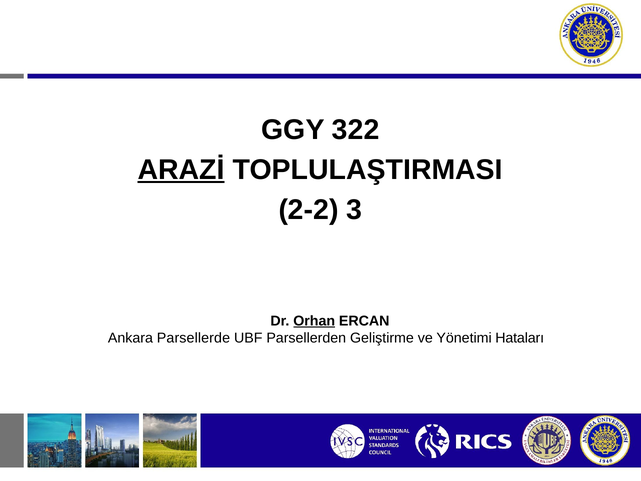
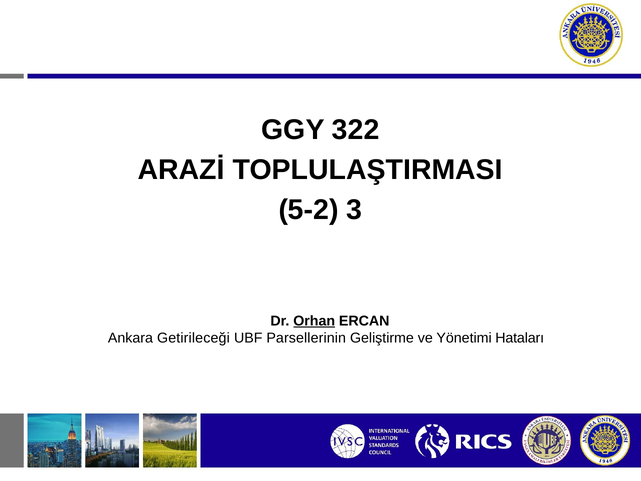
ARAZİ underline: present -> none (181, 170)
2-2: 2-2 -> 5-2 (309, 209)
Parsellerde: Parsellerde -> Getirileceği (193, 338)
Parsellerden: Parsellerden -> Parsellerinin (306, 338)
